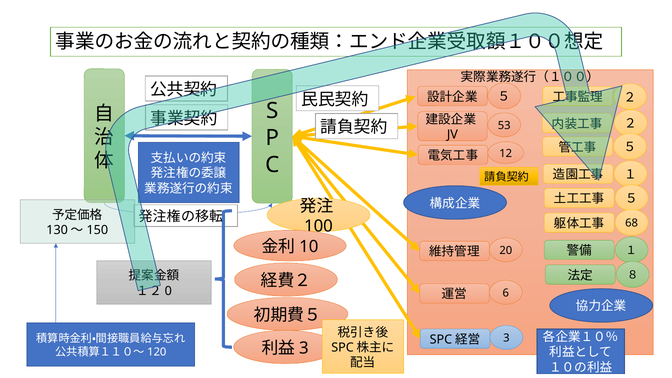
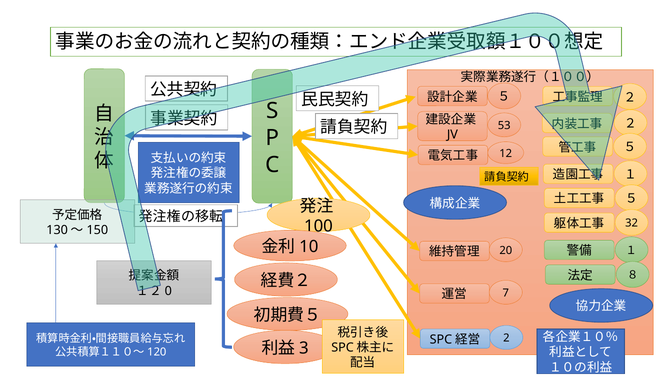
68: 68 -> 32 (632, 223)
6: 6 -> 7 (506, 293)
3: 3 -> 2 (506, 338)
